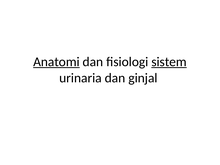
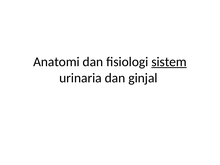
Anatomi underline: present -> none (56, 62)
